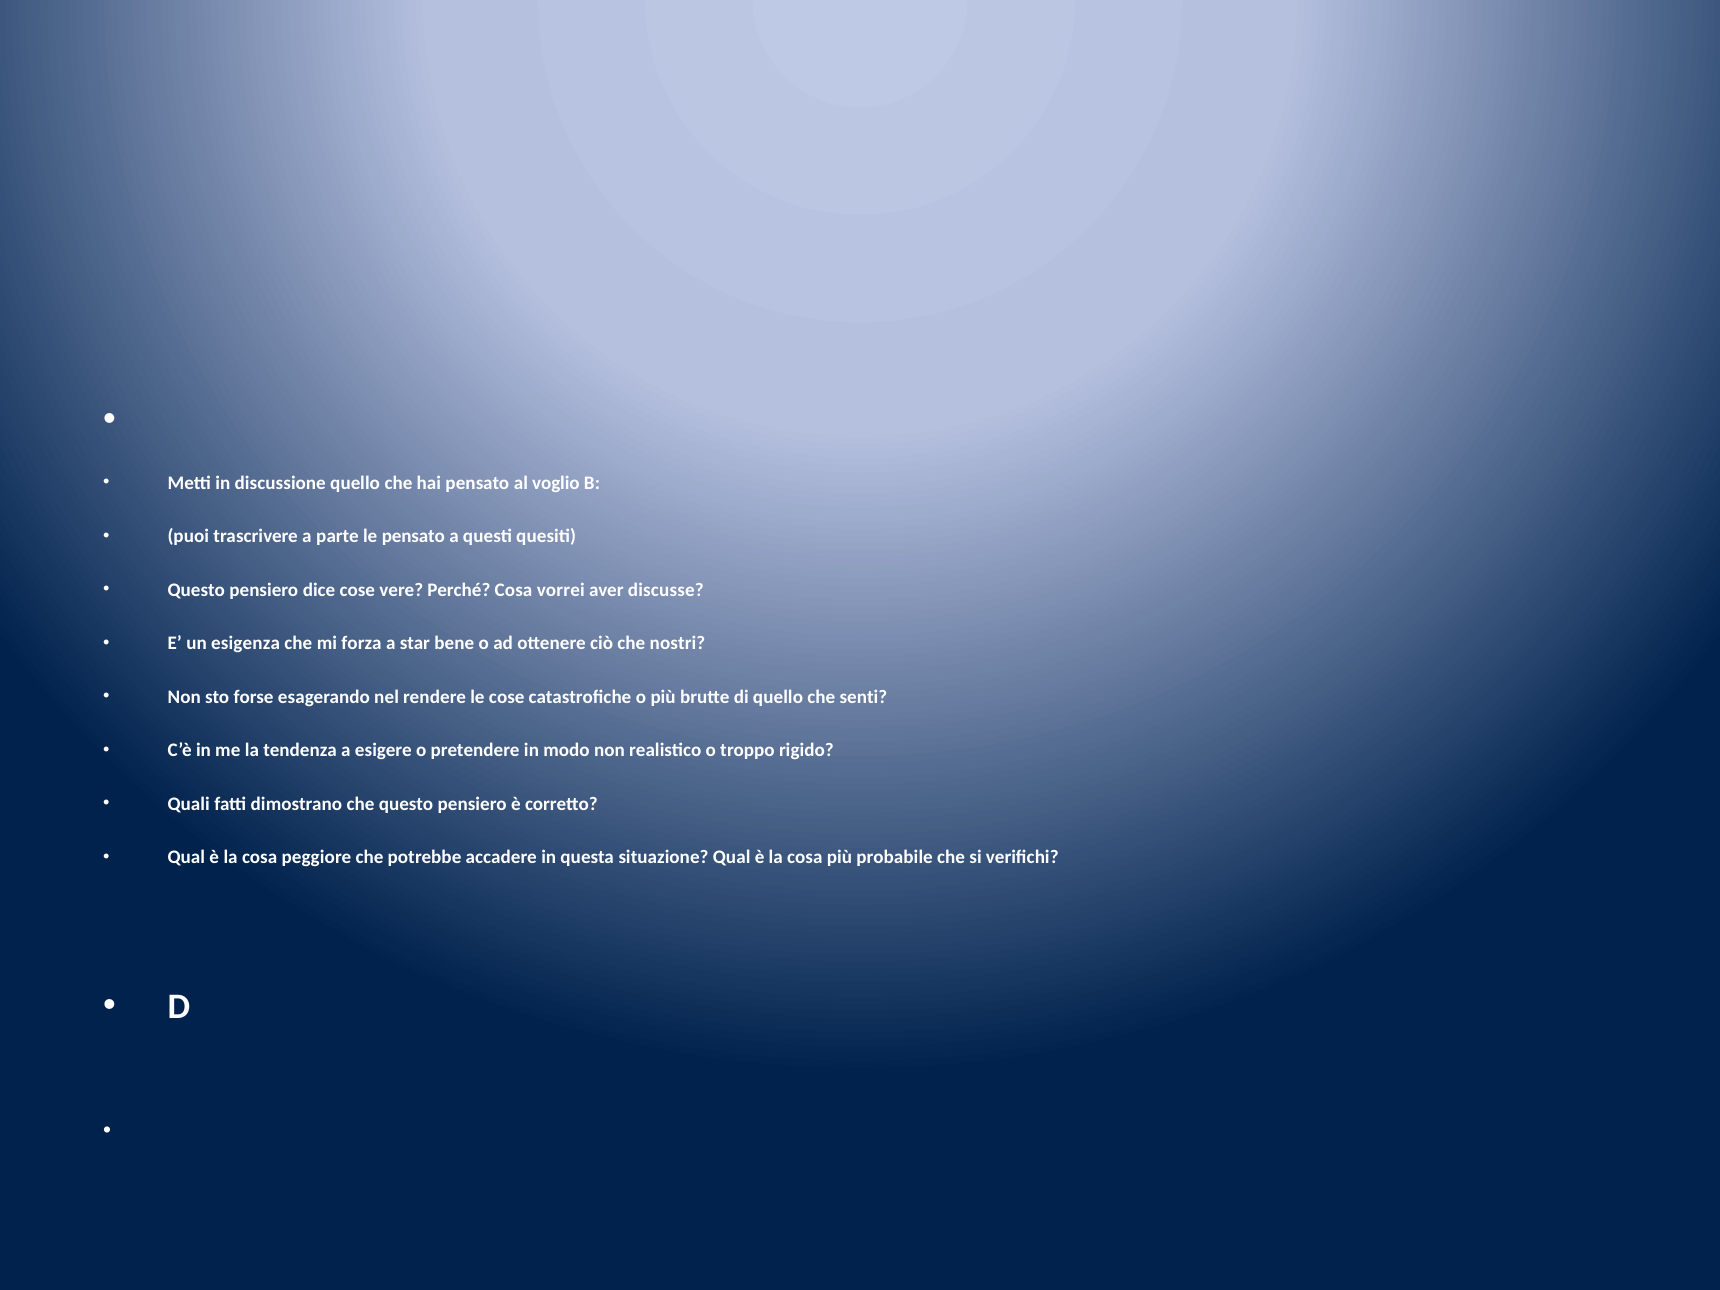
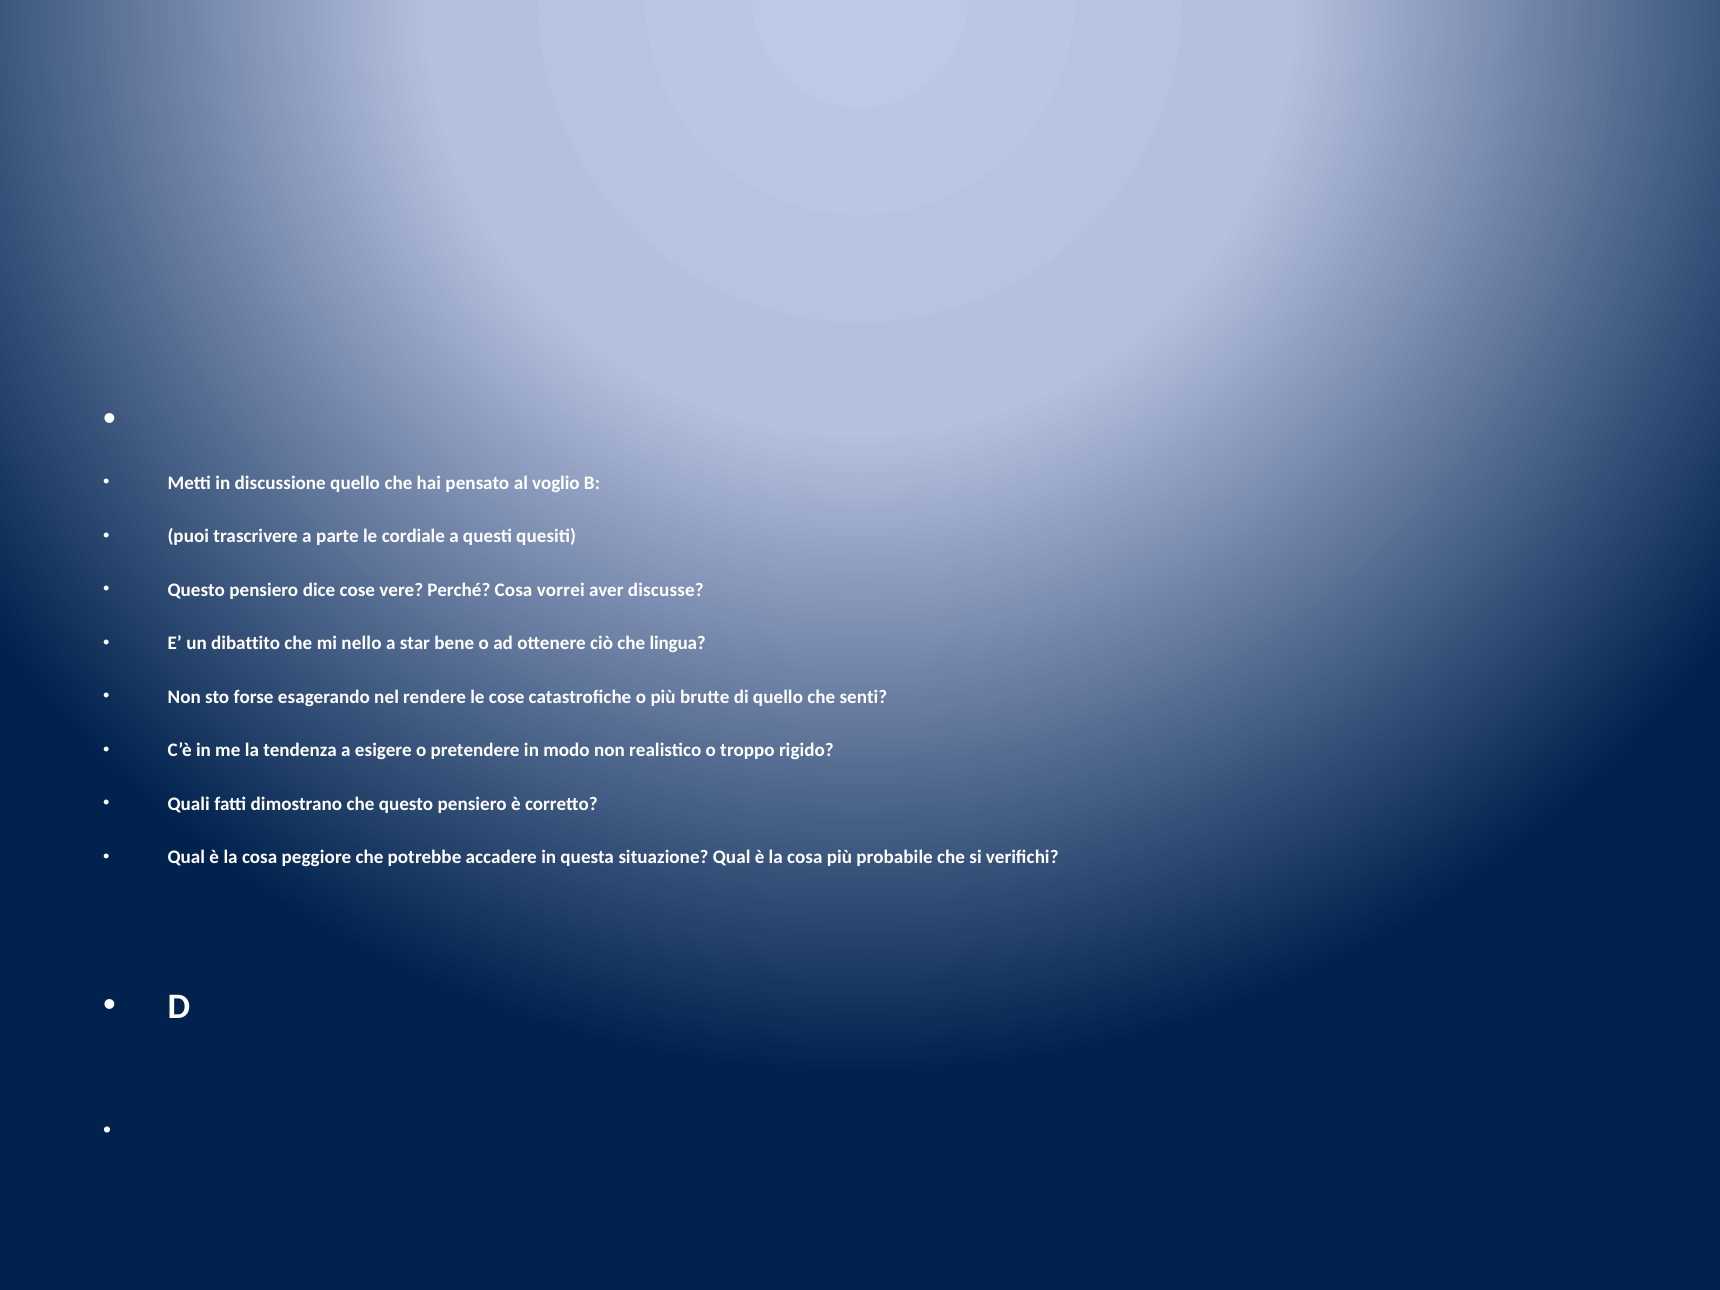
le pensato: pensato -> cordiale (413, 537)
esigenza: esigenza -> dibattito (246, 644)
forza: forza -> nello (361, 644)
nostri: nostri -> lingua (678, 644)
